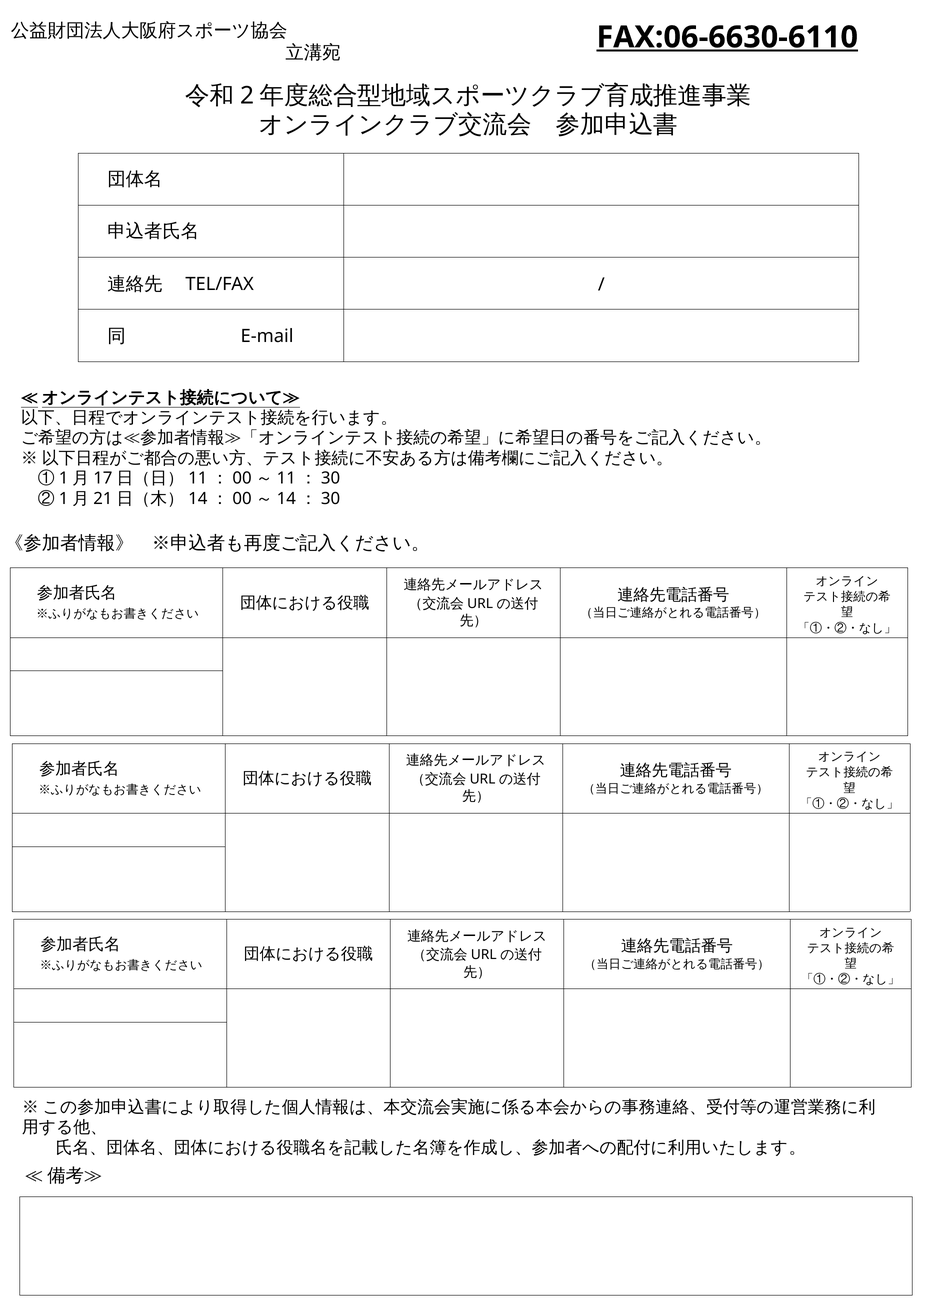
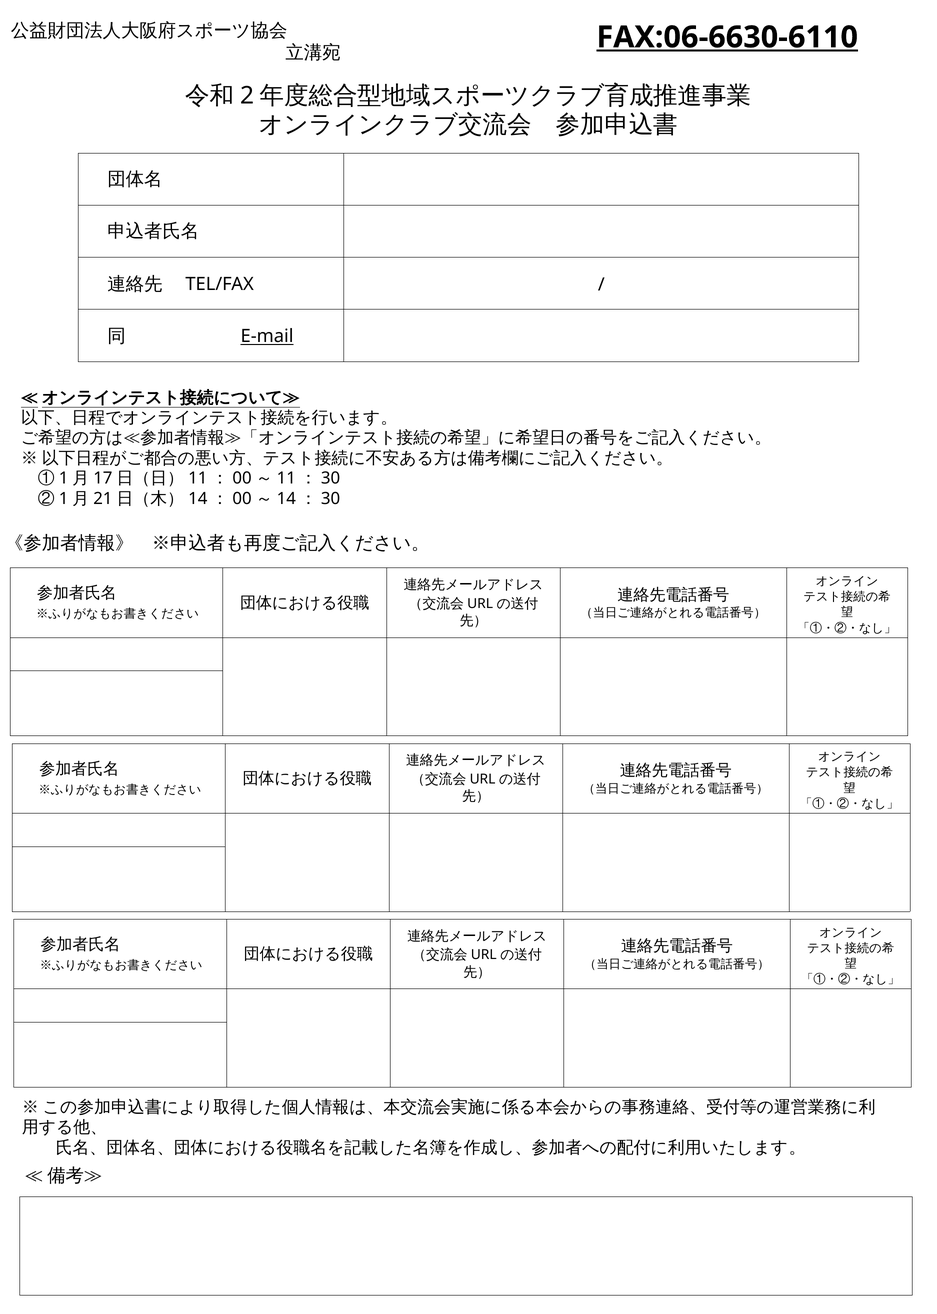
E-mail underline: none -> present (267, 337)
